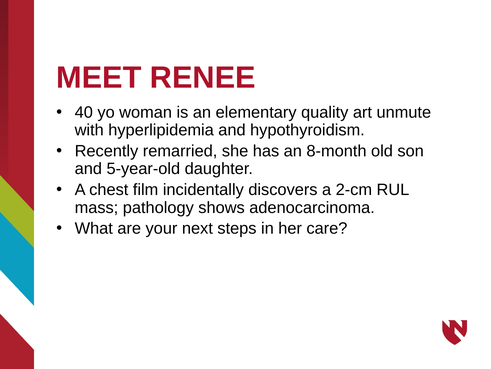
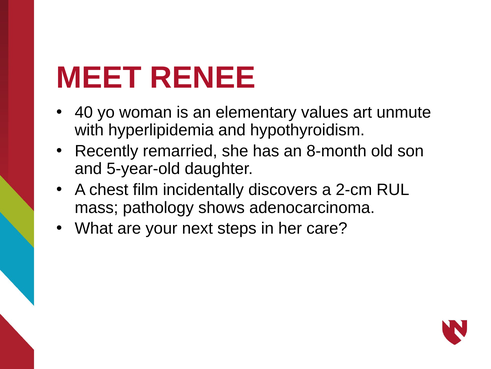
quality: quality -> values (325, 112)
